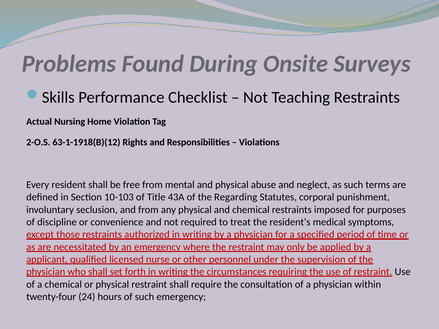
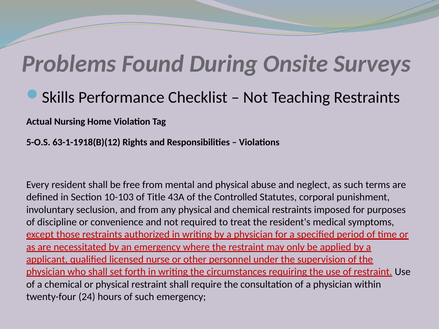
2-O.S: 2-O.S -> 5-O.S (38, 142)
Regarding: Regarding -> Controlled (236, 197)
